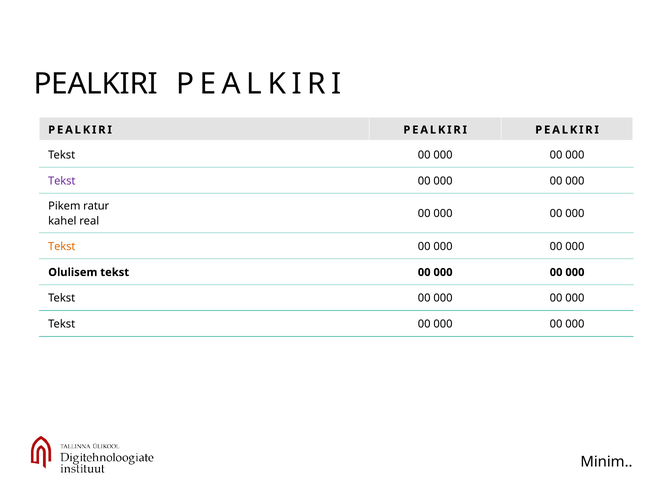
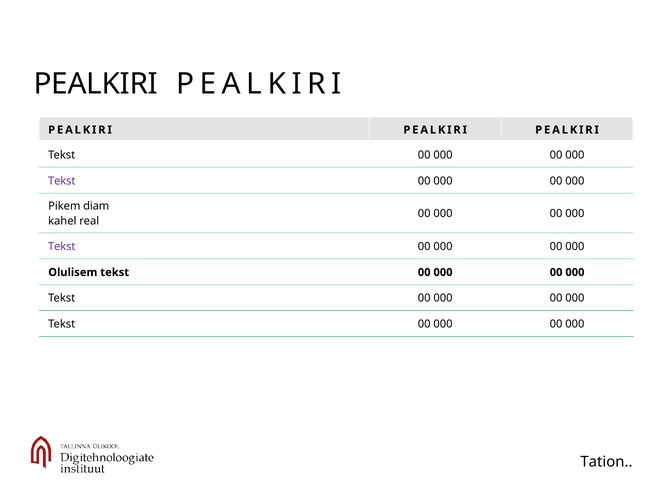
ratur: ratur -> diam (96, 206)
Tekst colour: orange -> purple (62, 247)
Minim: Minim -> Tation (607, 462)
